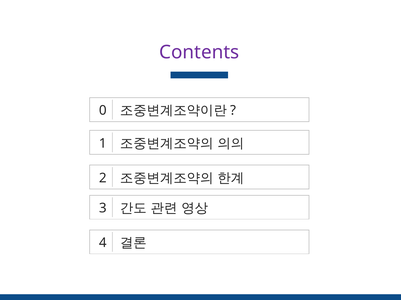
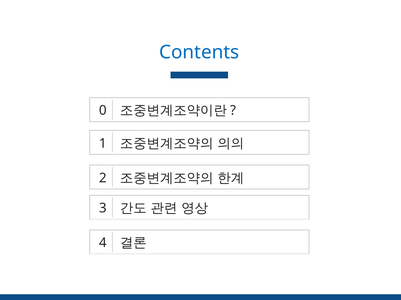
Contents colour: purple -> blue (199, 52)
